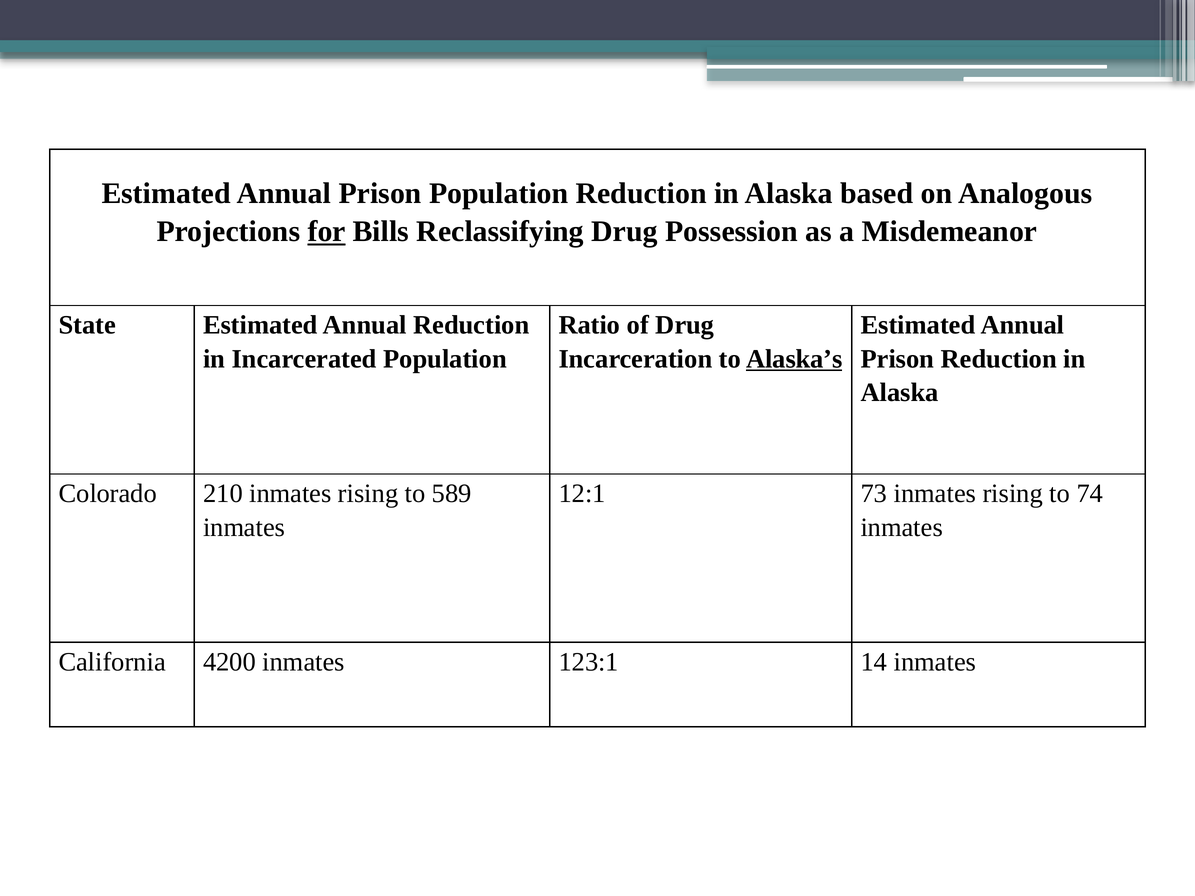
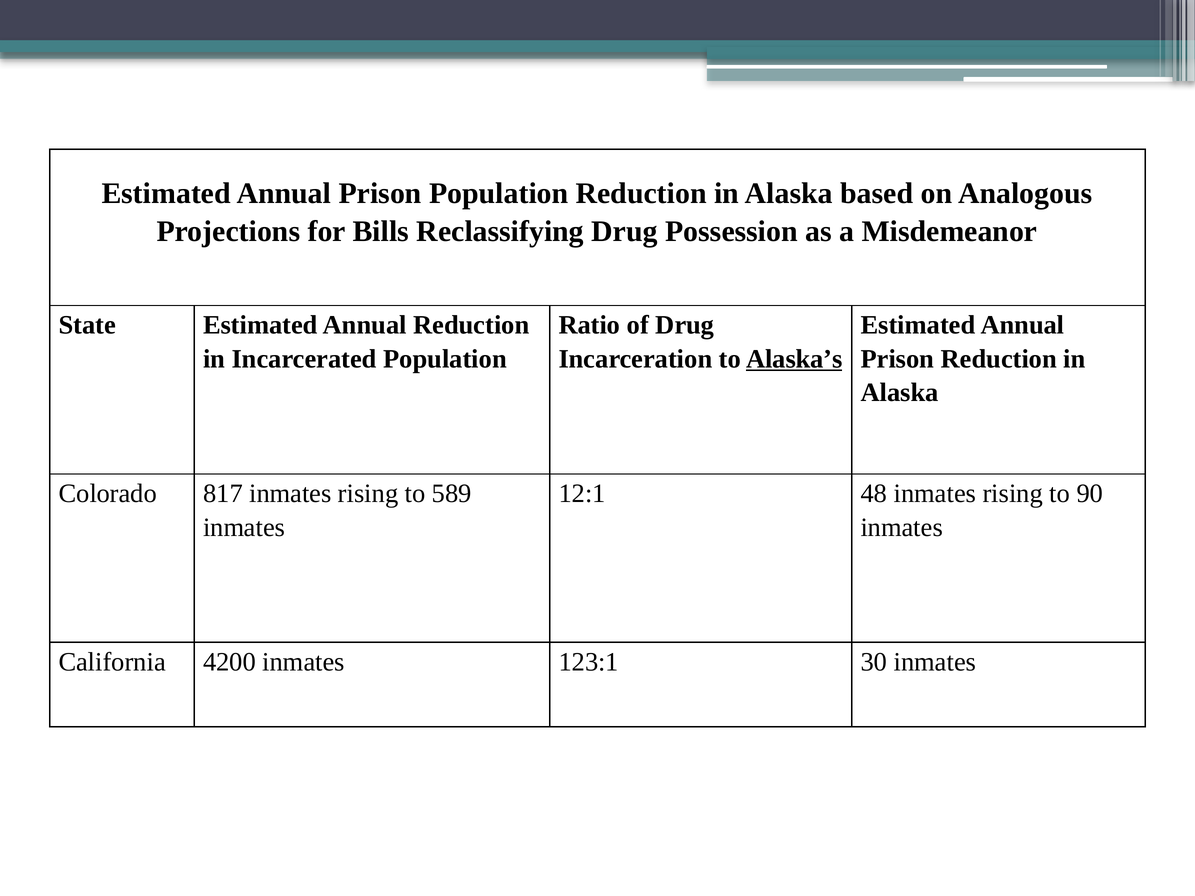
for underline: present -> none (327, 232)
210: 210 -> 817 (223, 493)
73: 73 -> 48 (874, 493)
74: 74 -> 90 (1090, 493)
14: 14 -> 30 (874, 662)
